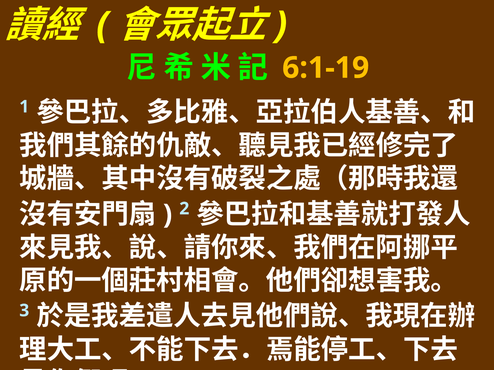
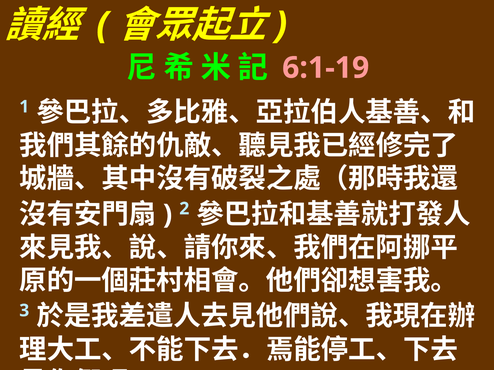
6:1-19 colour: yellow -> pink (326, 68)
